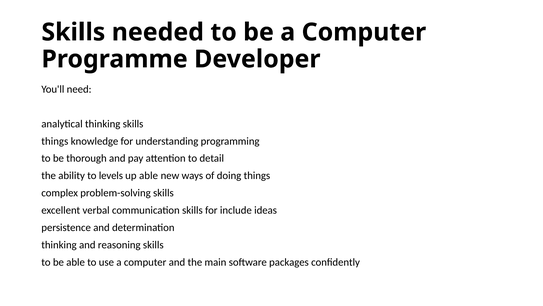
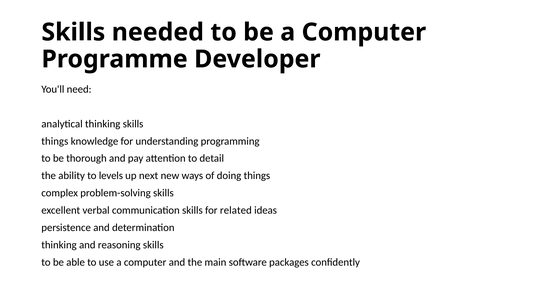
up able: able -> next (149, 175)
include: include -> related (236, 210)
